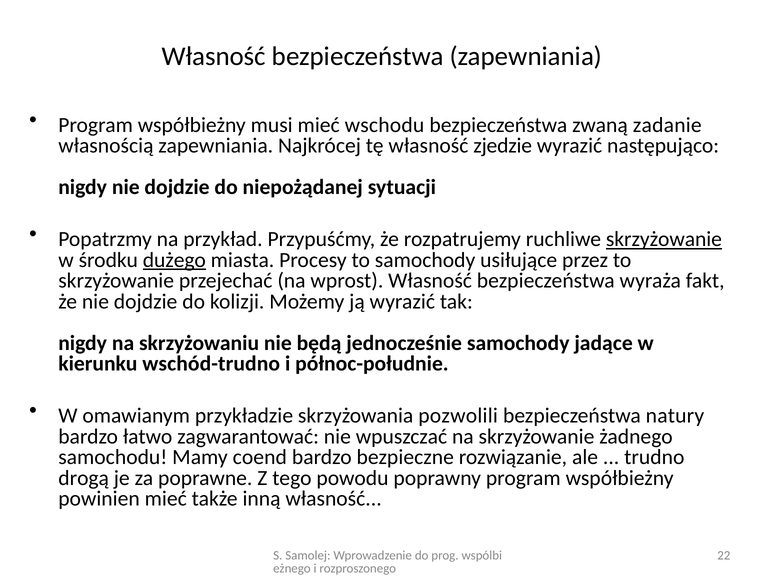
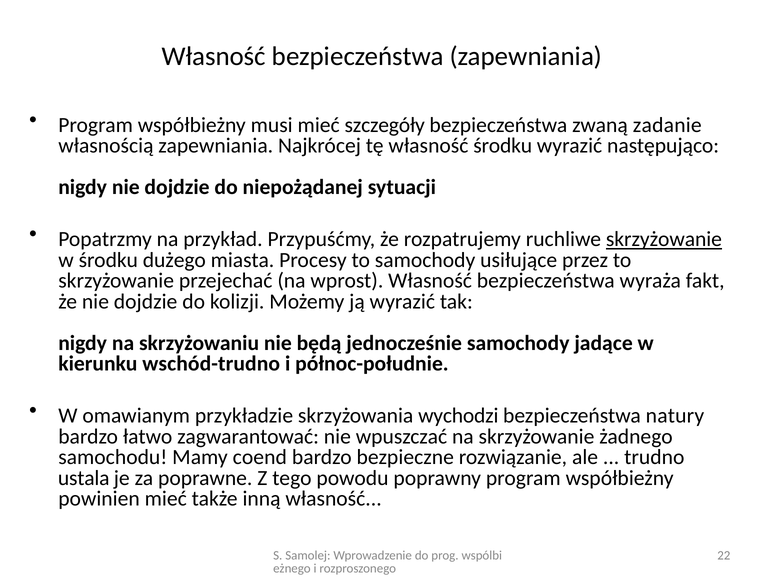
wschodu: wschodu -> szczegóły (385, 125)
własność zjedzie: zjedzie -> środku (503, 146)
dużego underline: present -> none (174, 260)
pozwolili: pozwolili -> wychodzi (458, 416)
drogą: drogą -> ustala (84, 478)
